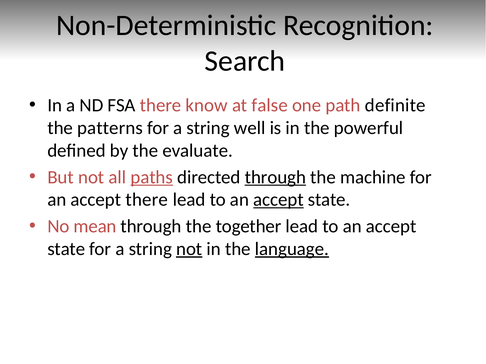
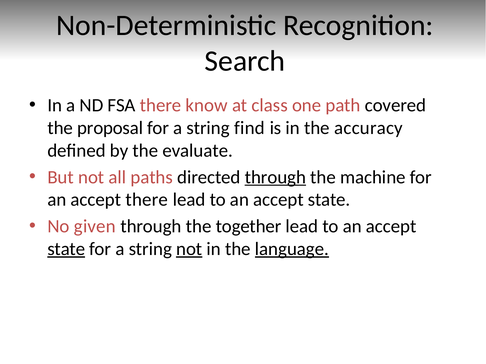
false: false -> class (270, 105)
definite: definite -> covered (395, 105)
patterns: patterns -> proposal (110, 128)
well: well -> find (250, 128)
powerful: powerful -> accuracy (369, 128)
paths underline: present -> none (152, 177)
accept underline: present -> none (278, 200)
mean: mean -> given (95, 227)
state underline: none -> present (66, 249)
